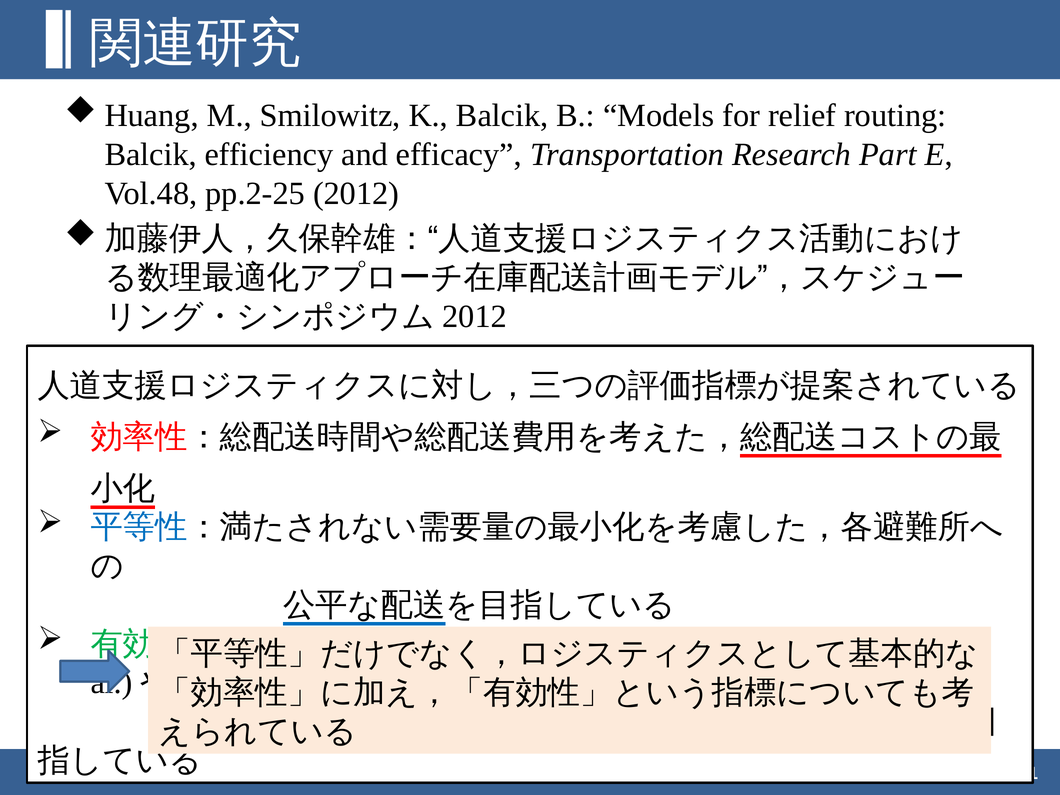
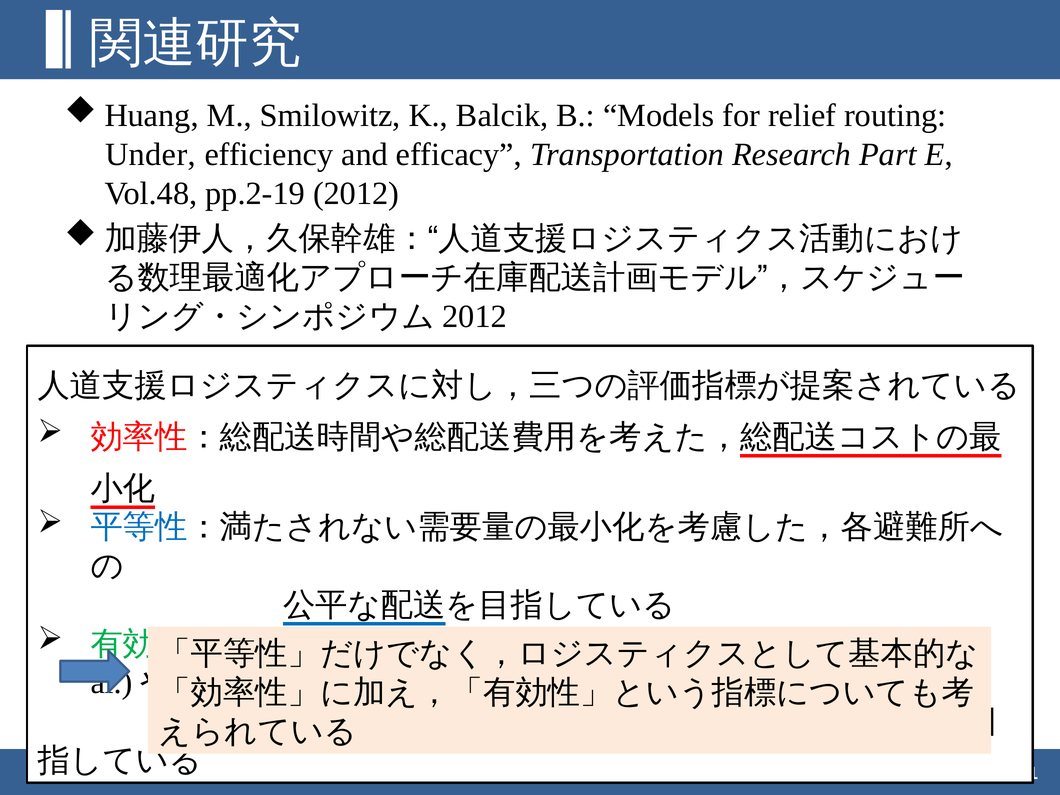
Balcik: Balcik -> Under (150, 154)
pp.2-25: pp.2-25 -> pp.2-19 (255, 193)
